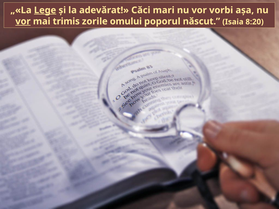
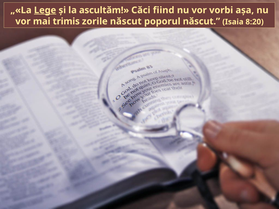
adevărat: adevărat -> ascultăm (104, 10)
mari: mari -> fiind (164, 10)
vor underline: present -> none (23, 21)
zorile omului: omului -> născut (126, 21)
